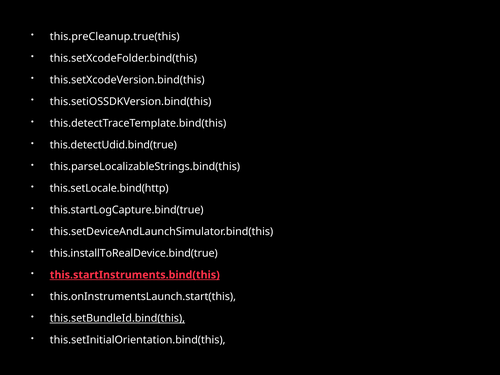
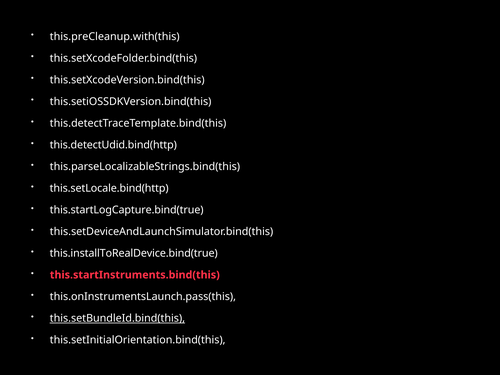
this.preCleanup.true(this: this.preCleanup.true(this -> this.preCleanup.with(this (115, 36)
this.detectUdid.bind(true: this.detectUdid.bind(true -> this.detectUdid.bind(http (113, 145)
this.startInstruments.bind(this underline: present -> none (135, 275)
this.onInstrumentsLaunch.start(this: this.onInstrumentsLaunch.start(this -> this.onInstrumentsLaunch.pass(this (143, 297)
